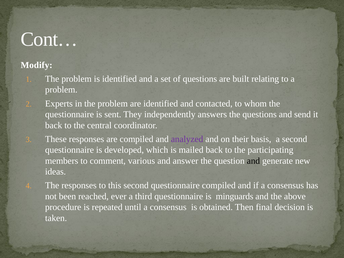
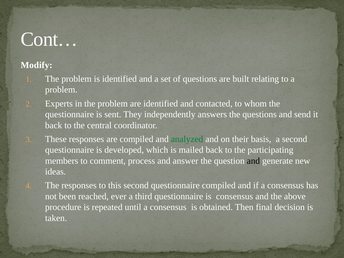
analyzed colour: purple -> green (187, 139)
various: various -> process (142, 161)
is minguards: minguards -> consensus (235, 196)
